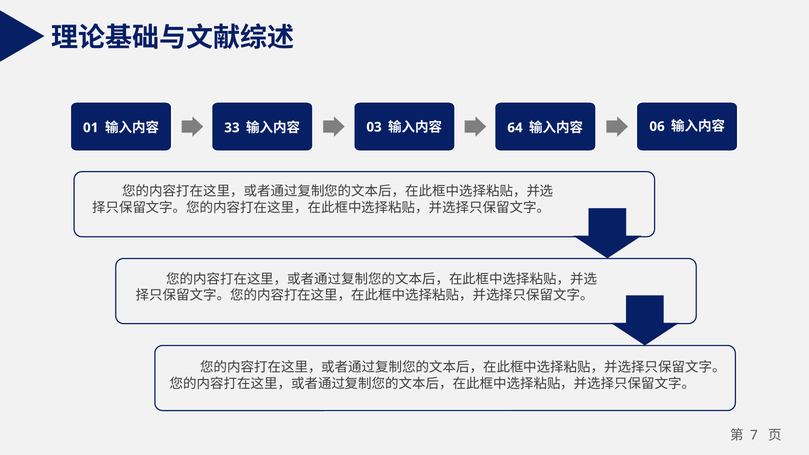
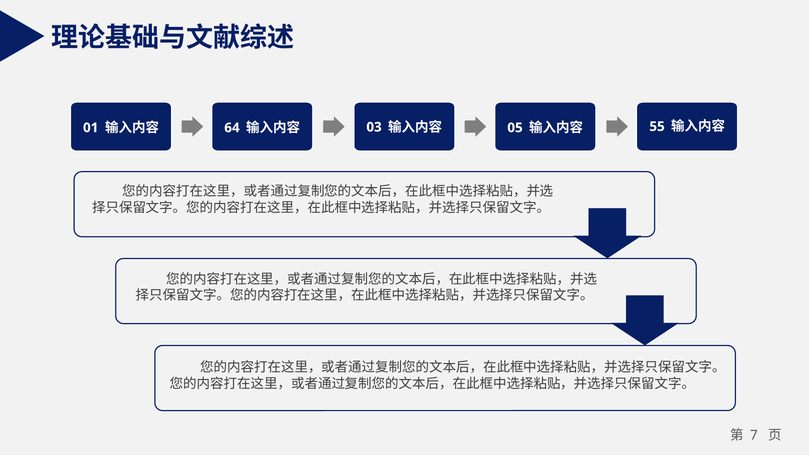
33: 33 -> 64 (232, 128)
64: 64 -> 05 (515, 128)
06: 06 -> 55 (657, 127)
